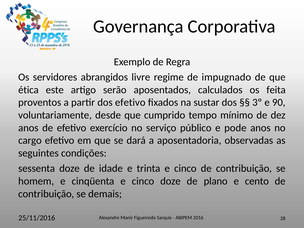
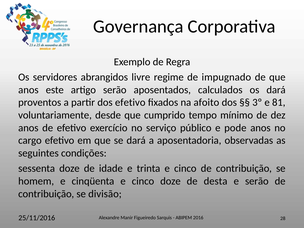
ética: ética -> anos (28, 90)
os feita: feita -> dará (276, 90)
sustar: sustar -> afoito (206, 102)
90: 90 -> 81 (279, 102)
plano: plano -> desta (216, 181)
e cento: cento -> serão (257, 181)
demais: demais -> divisão (105, 194)
